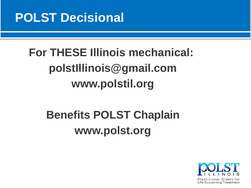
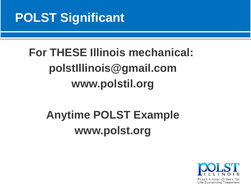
Decisional: Decisional -> Significant (92, 18)
Benefits: Benefits -> Anytime (68, 115)
Chaplain: Chaplain -> Example (157, 115)
